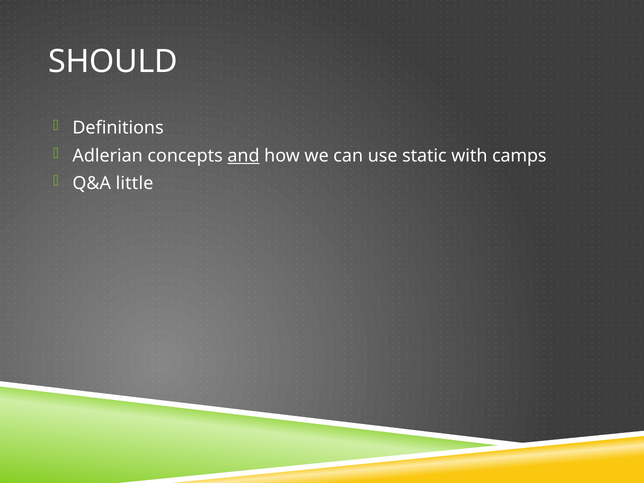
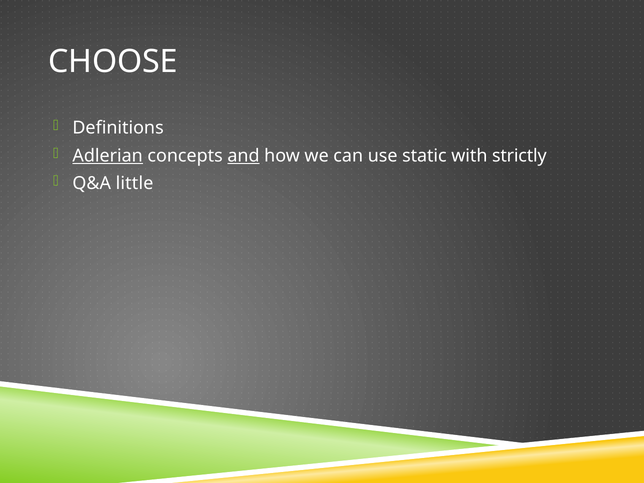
SHOULD: SHOULD -> CHOOSE (113, 62)
Adlerian underline: none -> present (108, 156)
camps: camps -> strictly (519, 156)
